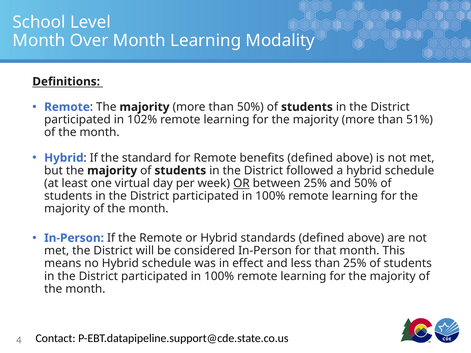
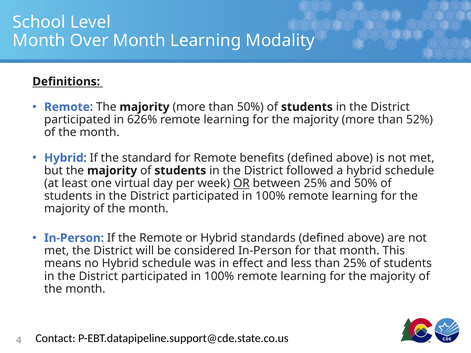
102%: 102% -> 626% (142, 120)
51%: 51% -> 52% (420, 120)
